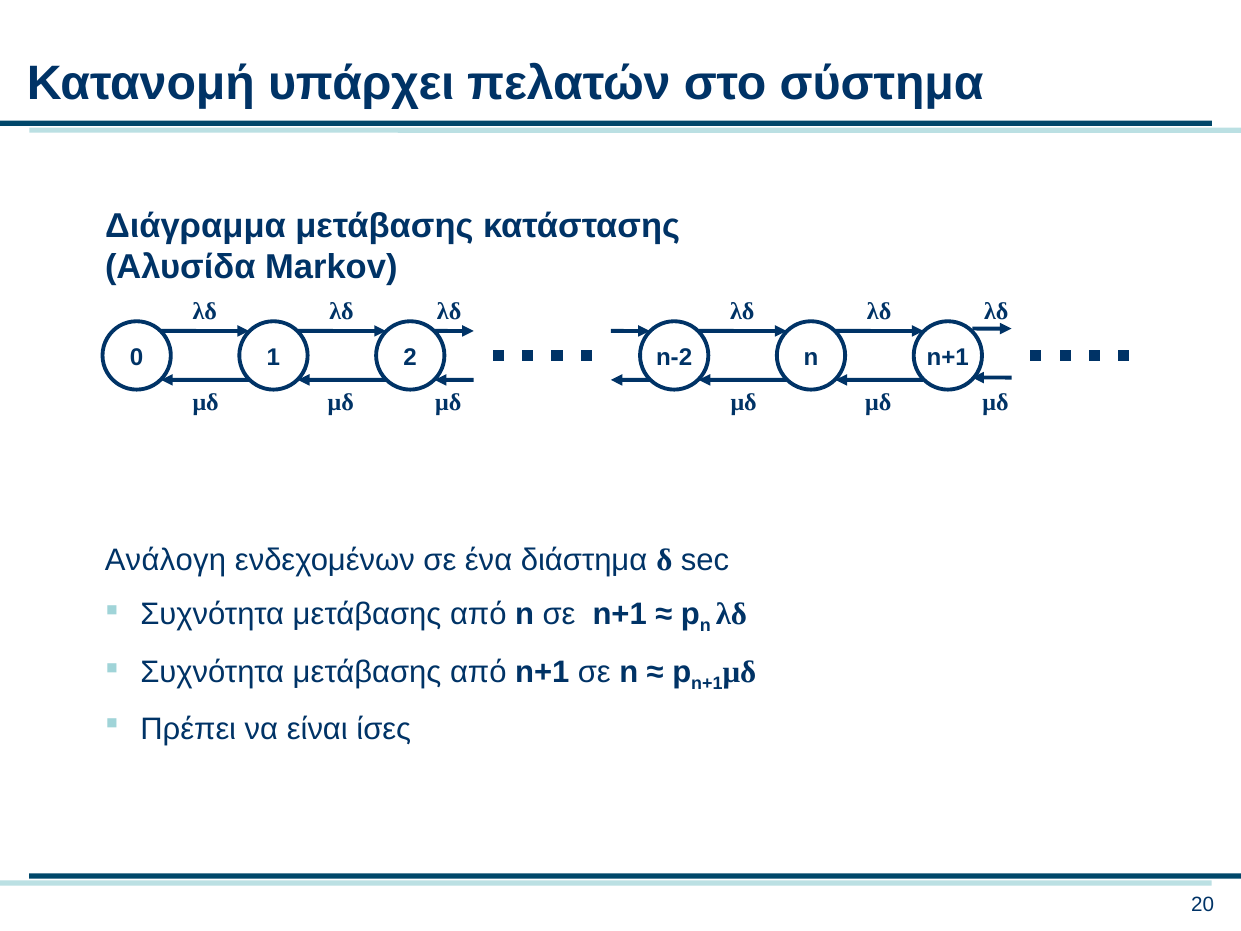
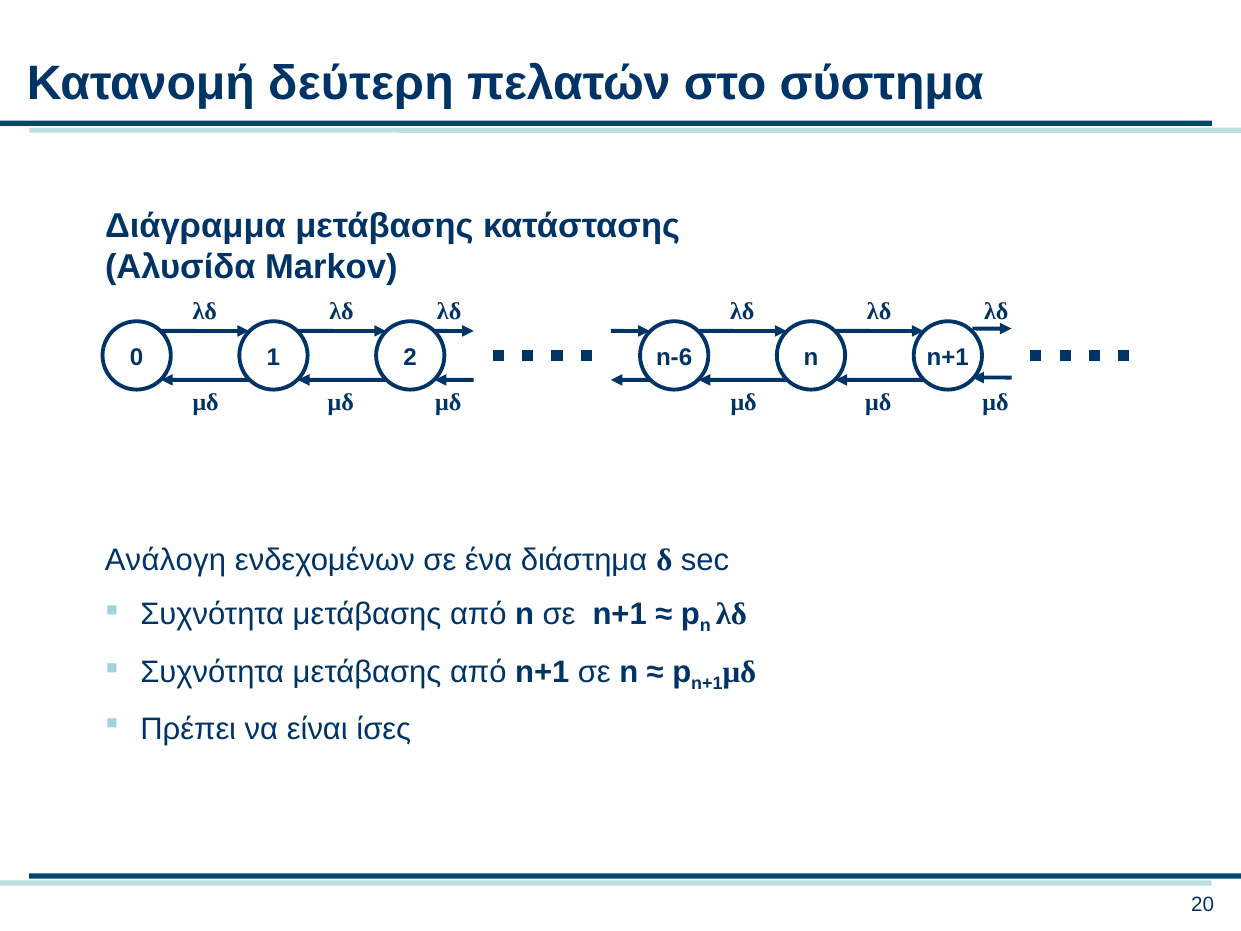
υπάρχει: υπάρχει -> δεύτερη (361, 84)
n-2: n-2 -> n-6 (674, 357)
